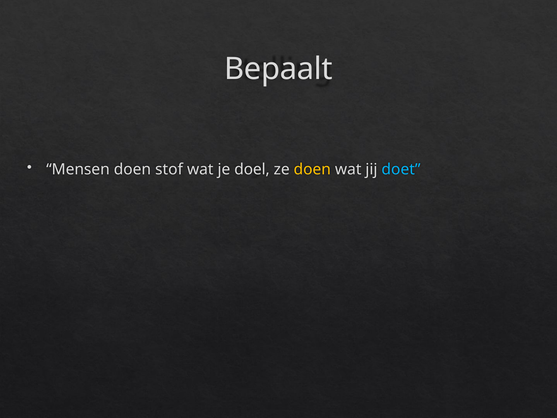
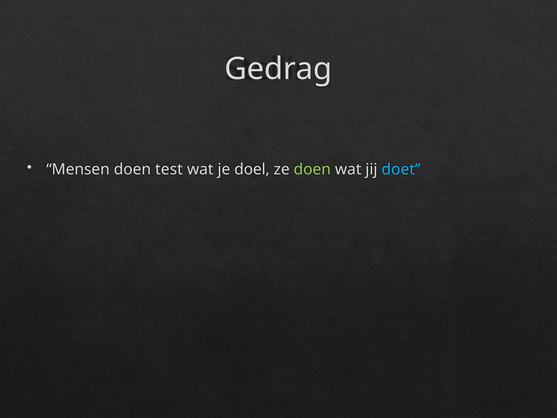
Bepaalt: Bepaalt -> Gedrag (278, 69)
stof: stof -> test (169, 169)
doen colour: yellow -> light green (312, 169)
